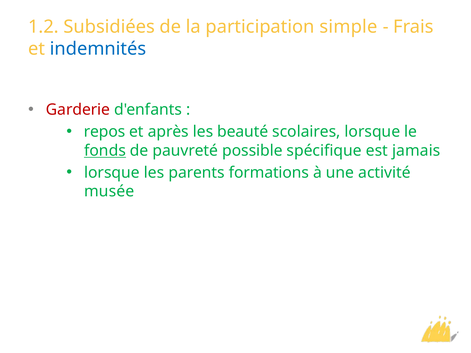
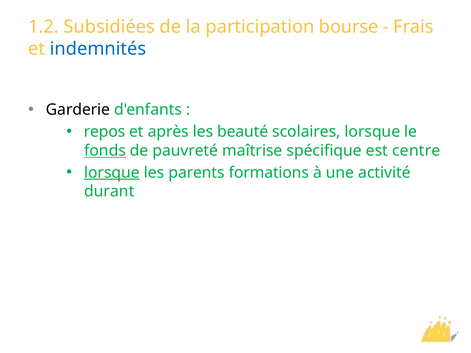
simple: simple -> bourse (349, 27)
Garderie colour: red -> black (78, 110)
possible: possible -> maîtrise (252, 151)
jamais: jamais -> centre (416, 151)
lorsque underline: none -> present (112, 173)
musée: musée -> durant (109, 191)
